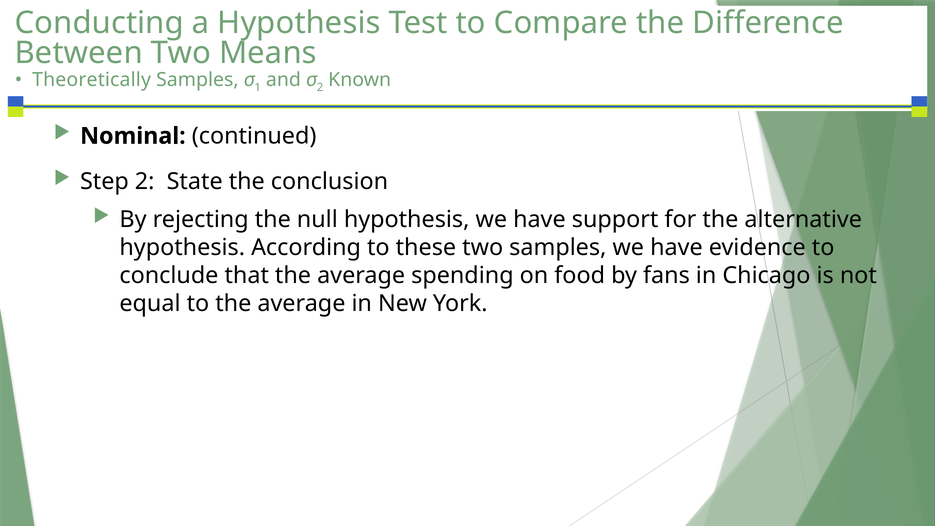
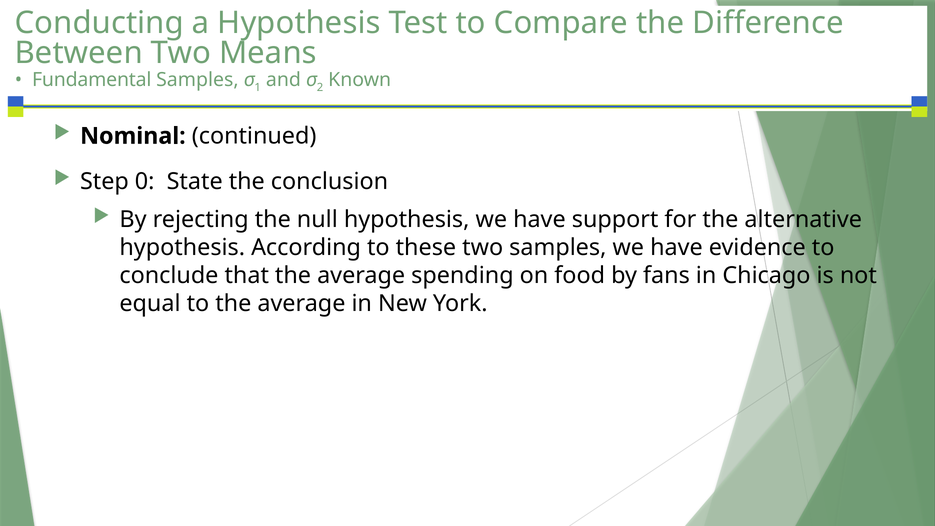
Theoretically: Theoretically -> Fundamental (92, 80)
Step 2: 2 -> 0 (145, 182)
